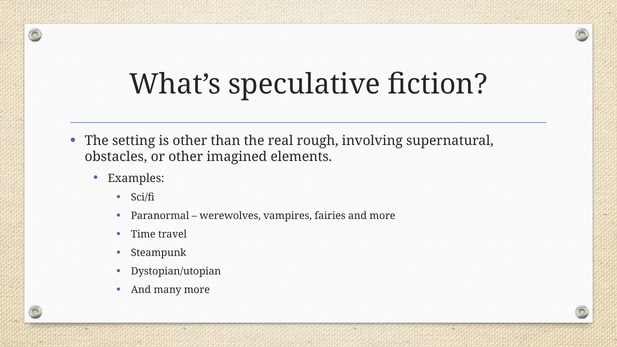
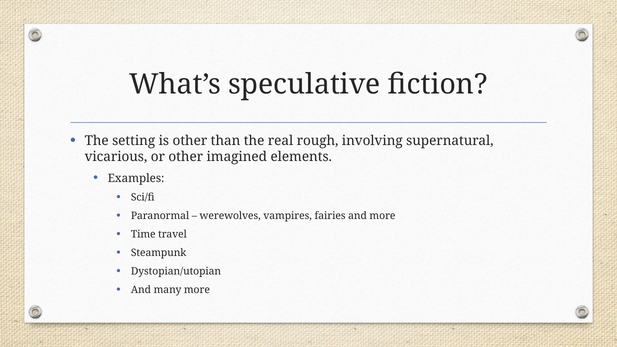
obstacles: obstacles -> vicarious (116, 157)
